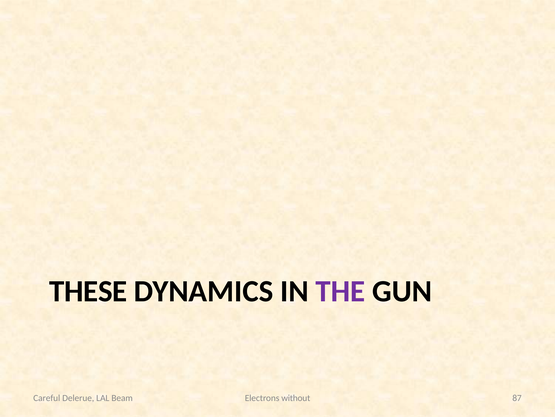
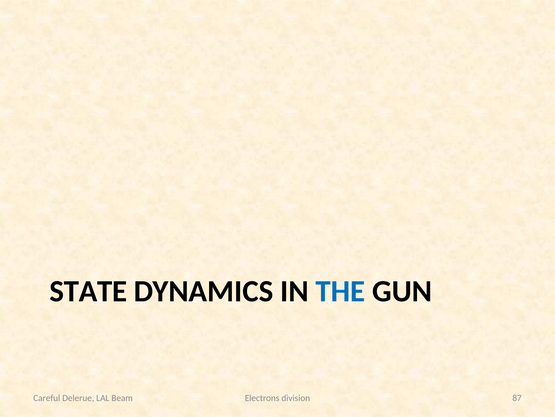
THESE: THESE -> STATE (88, 291)
THE colour: purple -> blue (340, 291)
without: without -> division (296, 397)
